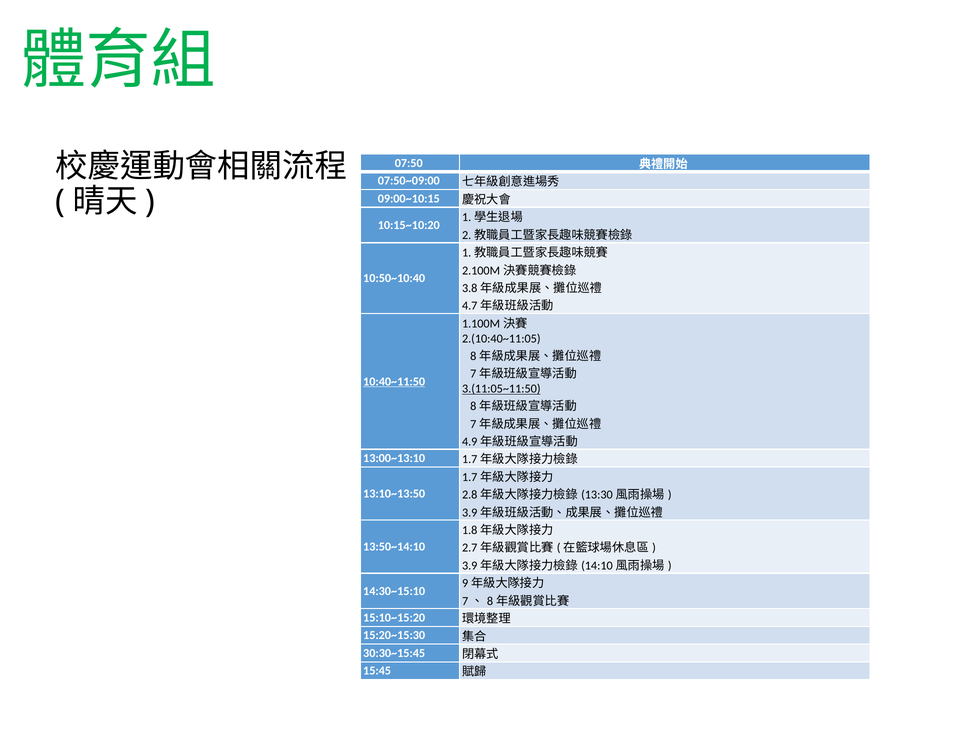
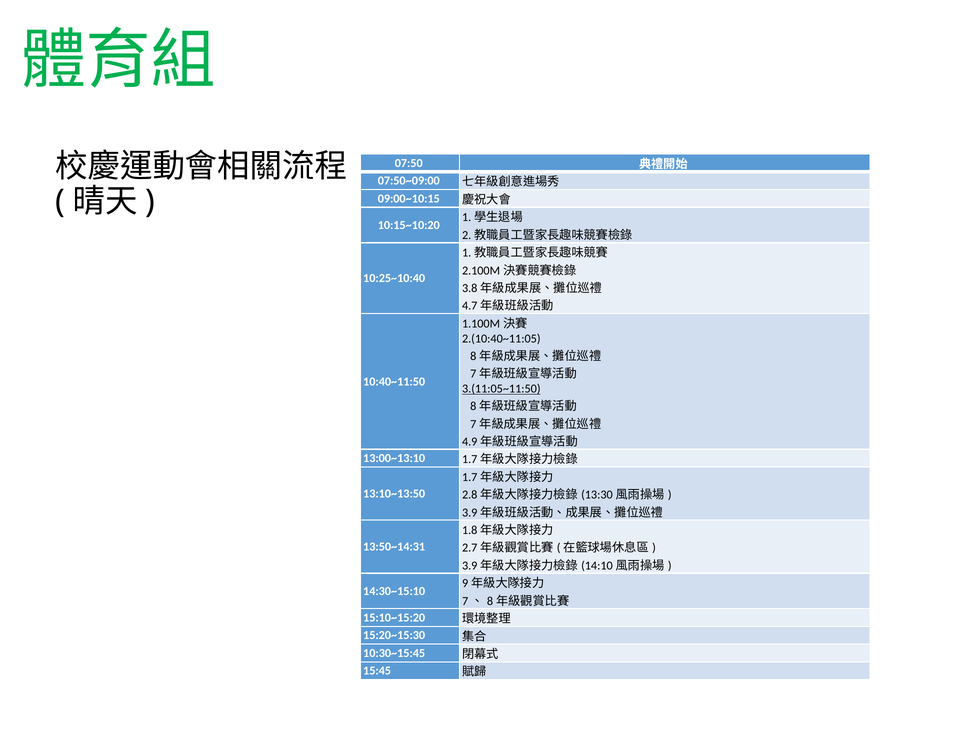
10:50~10:40: 10:50~10:40 -> 10:25~10:40 (394, 278)
10:40~11:50 underline: present -> none (394, 381)
13:50~14:10: 13:50~14:10 -> 13:50~14:31 (394, 546)
30:30~15:45: 30:30~15:45 -> 10:30~15:45 (394, 653)
